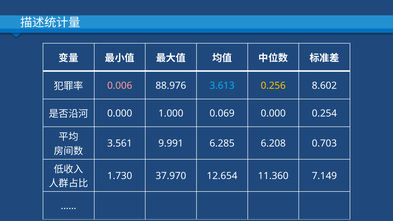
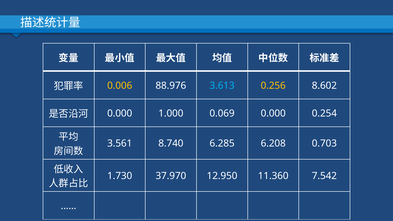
0.006 colour: pink -> yellow (120, 86)
9.991: 9.991 -> 8.740 (171, 144)
12.654: 12.654 -> 12.950 (222, 176)
7.149: 7.149 -> 7.542 (324, 176)
